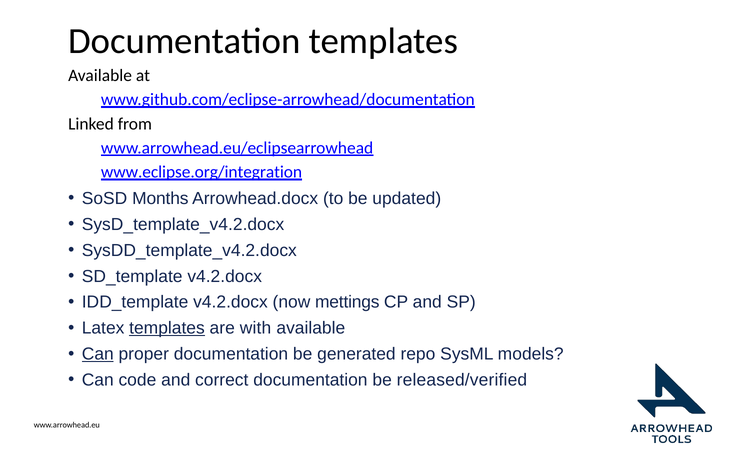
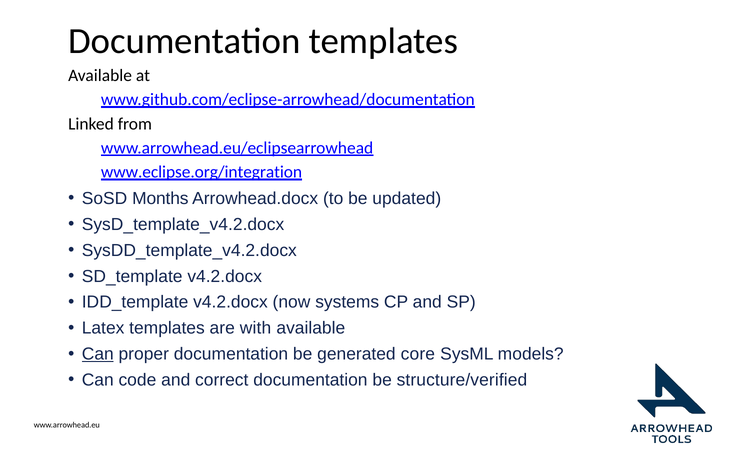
mettings: mettings -> systems (347, 303)
templates underline: present -> none (167, 329)
repo: repo -> core (418, 355)
released/verified: released/verified -> structure/verified (462, 381)
